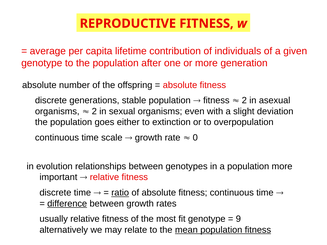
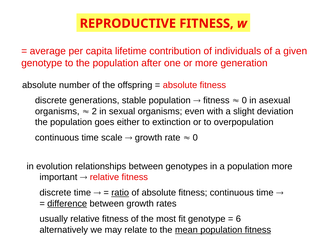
2: 2 -> 0 (244, 101)
9: 9 -> 6 (238, 219)
